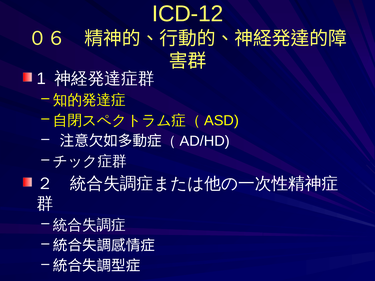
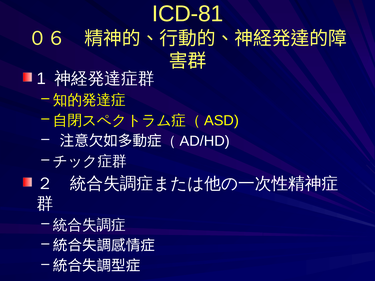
ICD-12: ICD-12 -> ICD-81 (188, 14)
